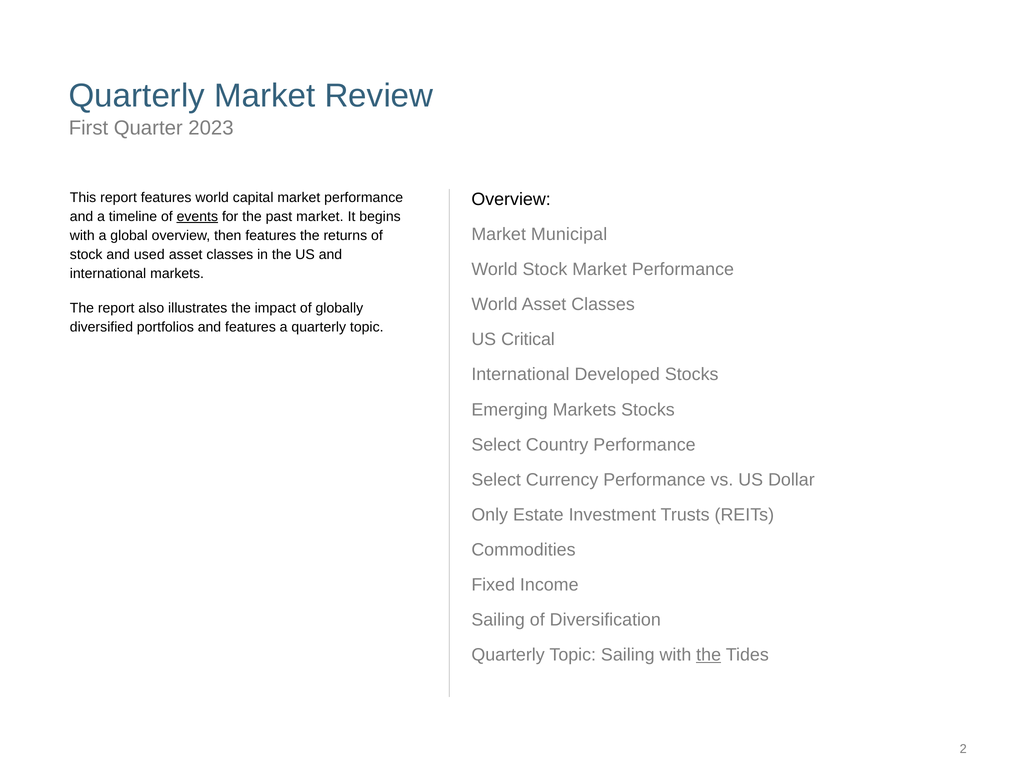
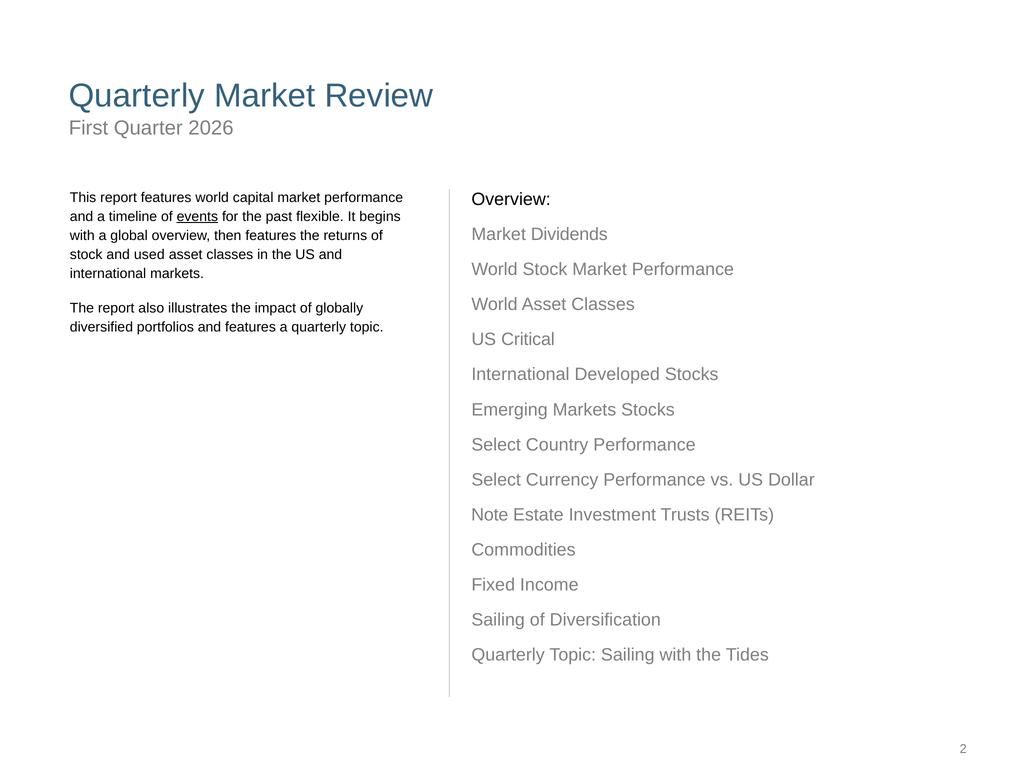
2023: 2023 -> 2026 (211, 128)
past market: market -> flexible (320, 216)
Municipal: Municipal -> Dividends (569, 234)
Only: Only -> Note (490, 515)
the underline: present -> none (709, 655)
